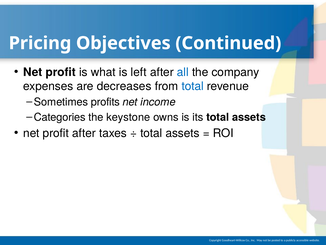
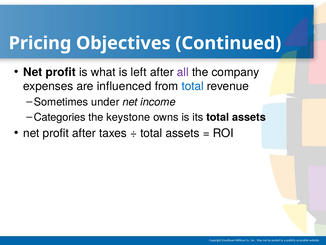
all colour: blue -> purple (183, 72)
decreases: decreases -> influenced (124, 86)
profits: profits -> under (105, 102)
